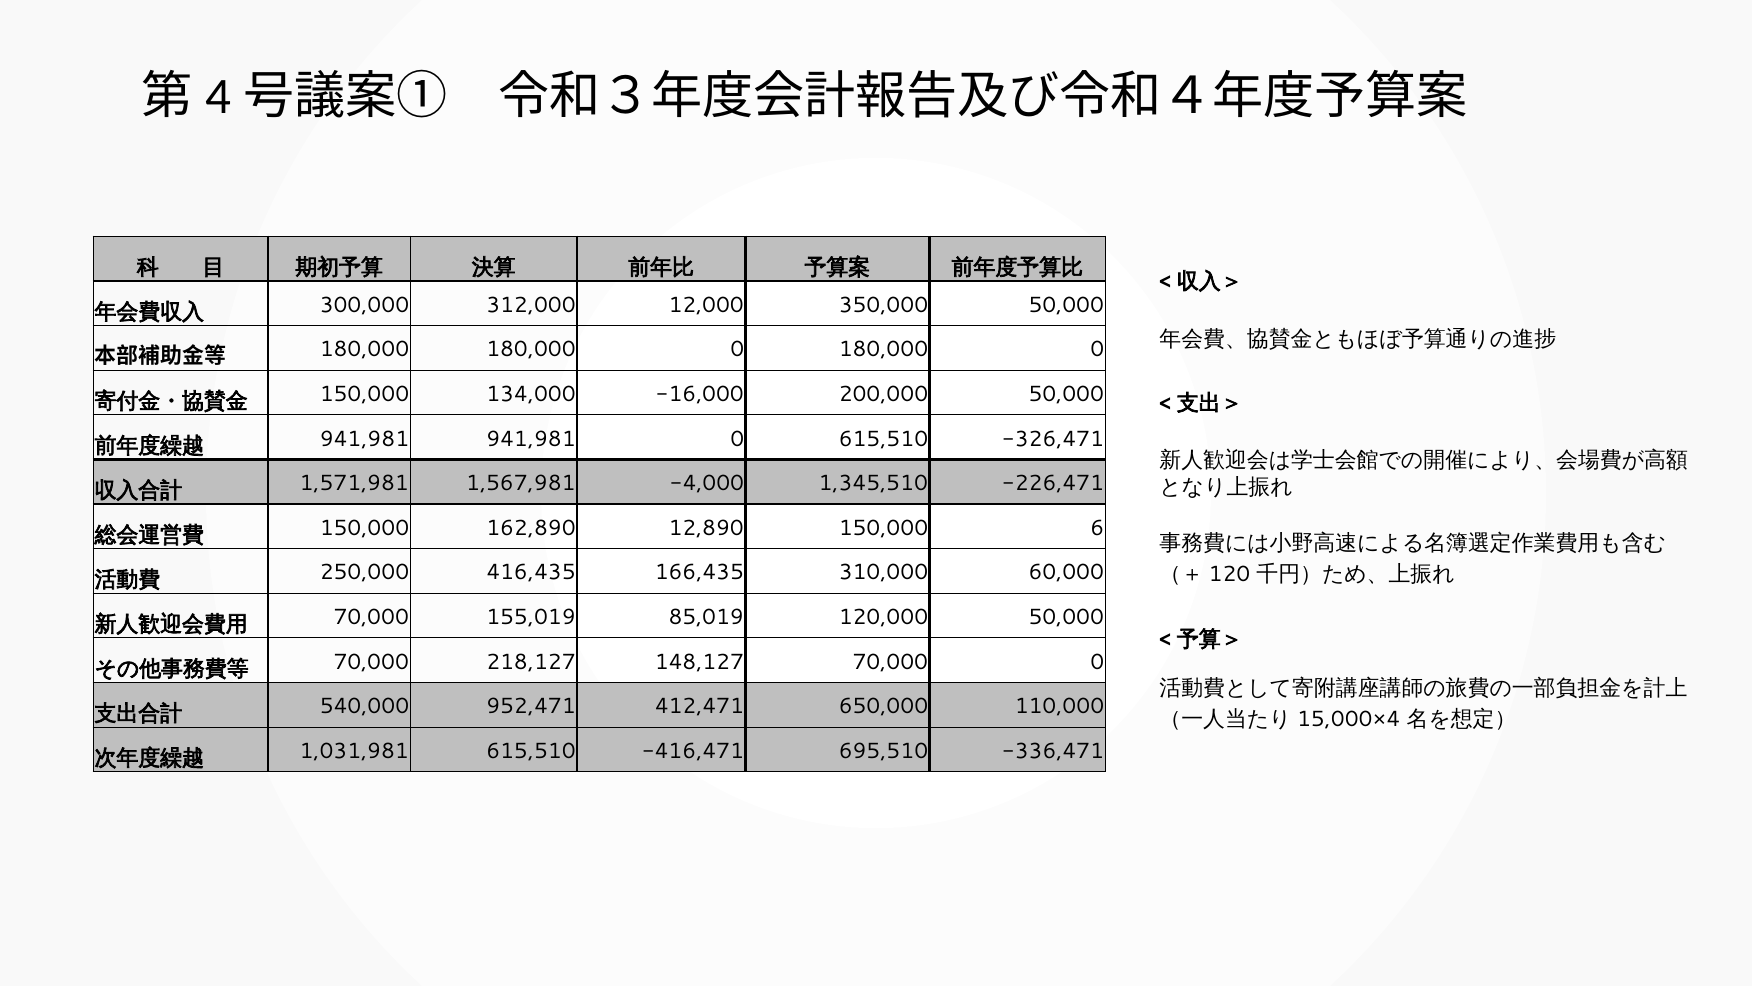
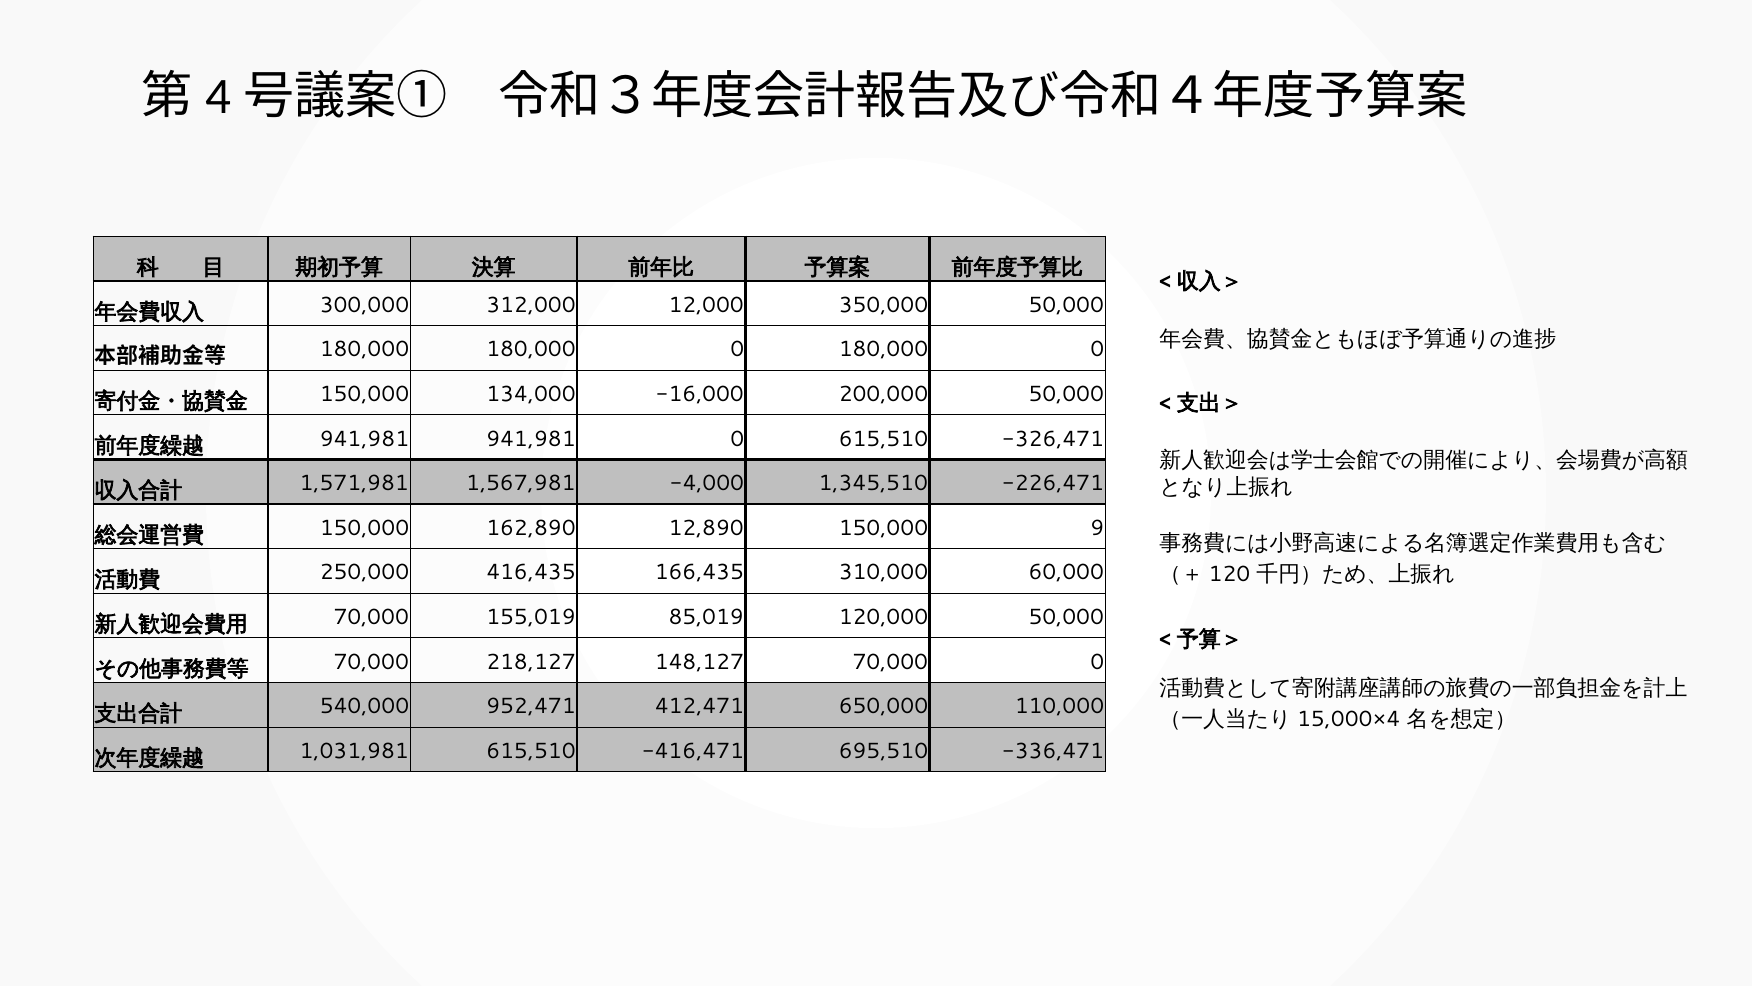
6: 6 -> 9 (1097, 528)
